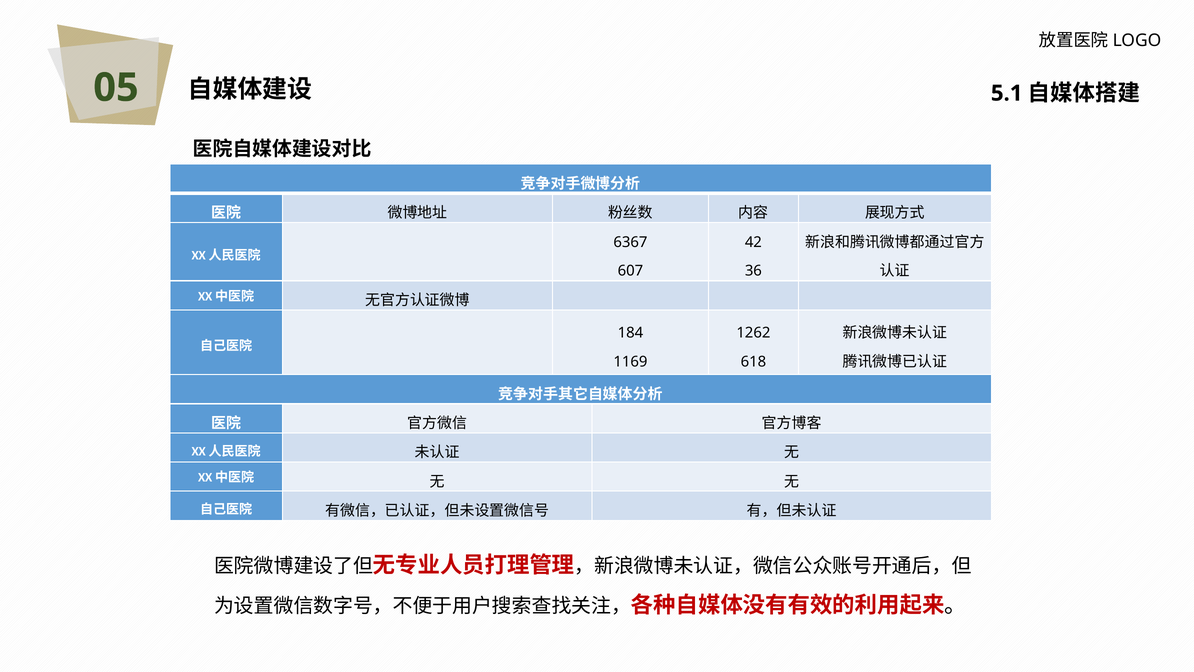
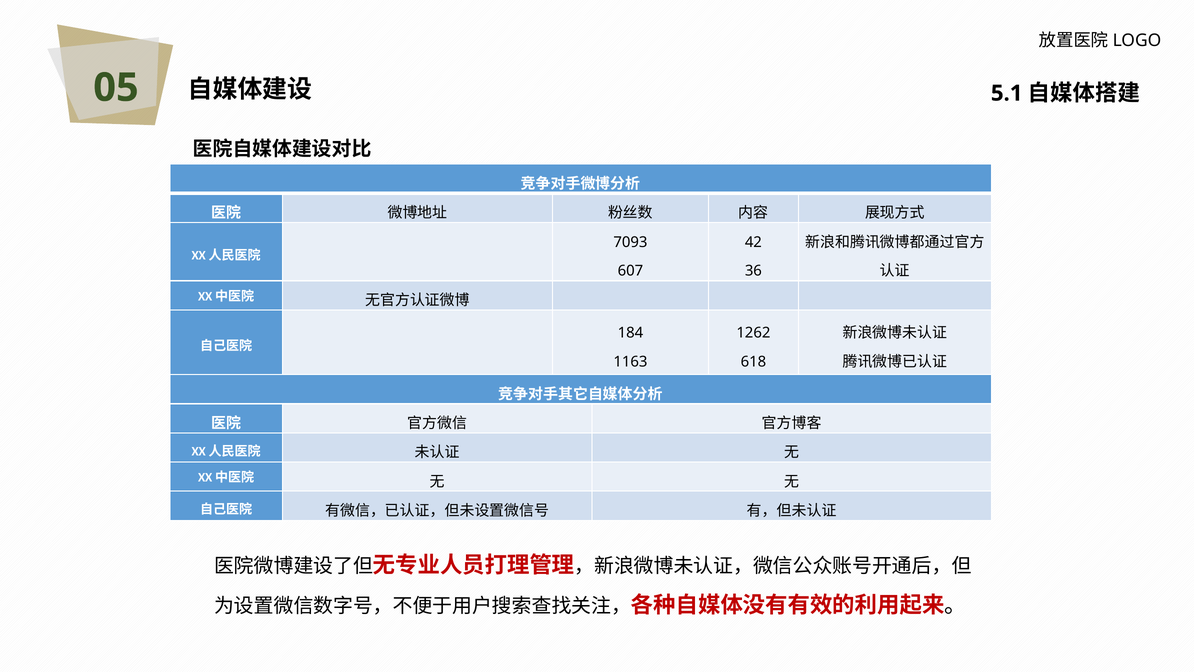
6367: 6367 -> 7093 (630, 242)
1169: 1169 -> 1163 (630, 361)
